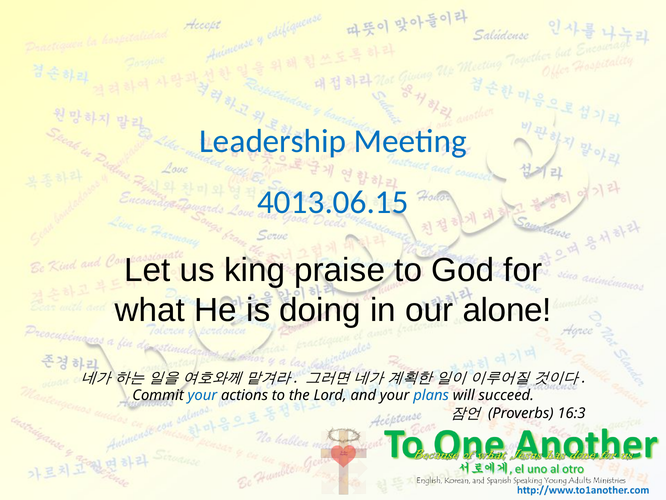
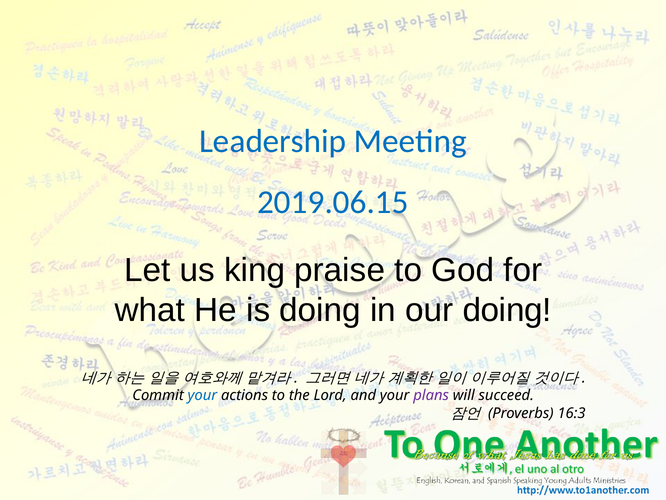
4013.06.15: 4013.06.15 -> 2019.06.15 (333, 202)
our alone: alone -> doing (507, 310)
plans colour: blue -> purple (431, 395)
